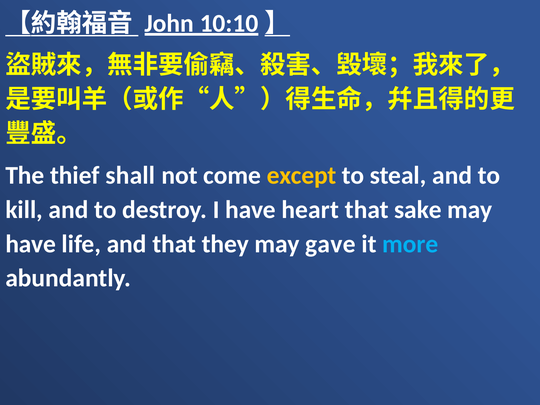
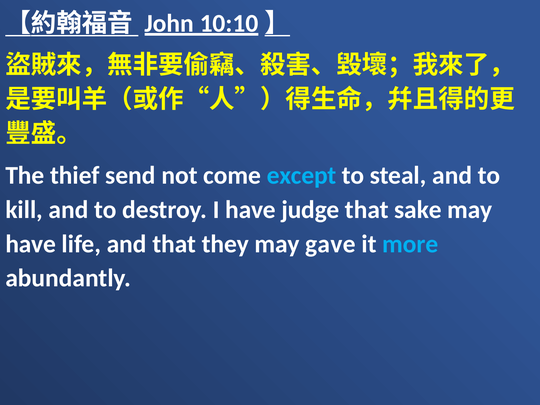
shall: shall -> send (130, 175)
except colour: yellow -> light blue (302, 175)
heart: heart -> judge (310, 210)
